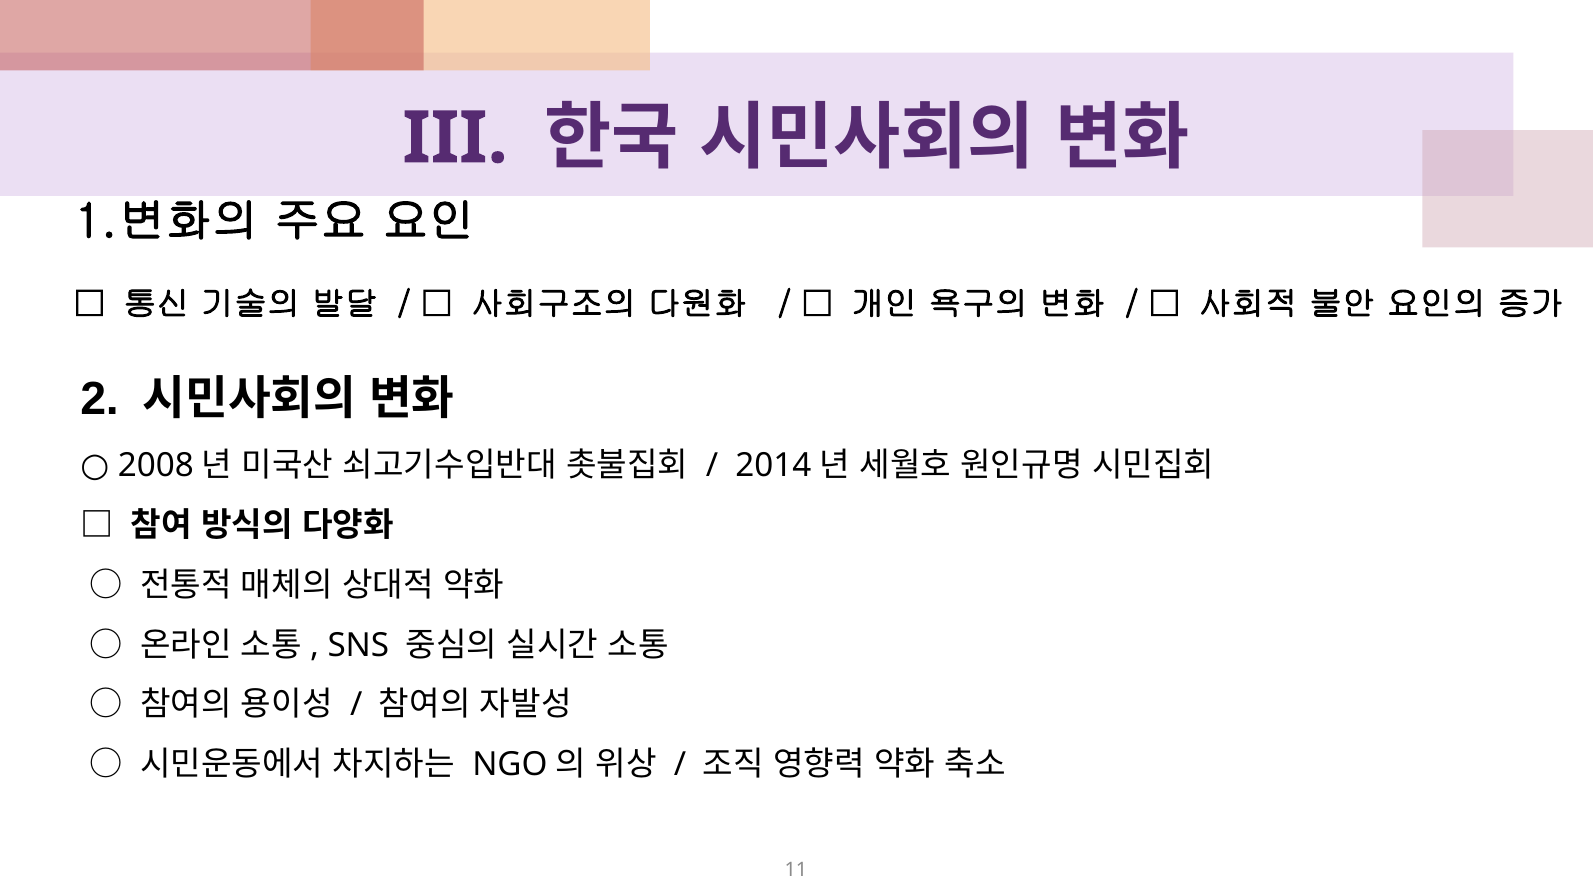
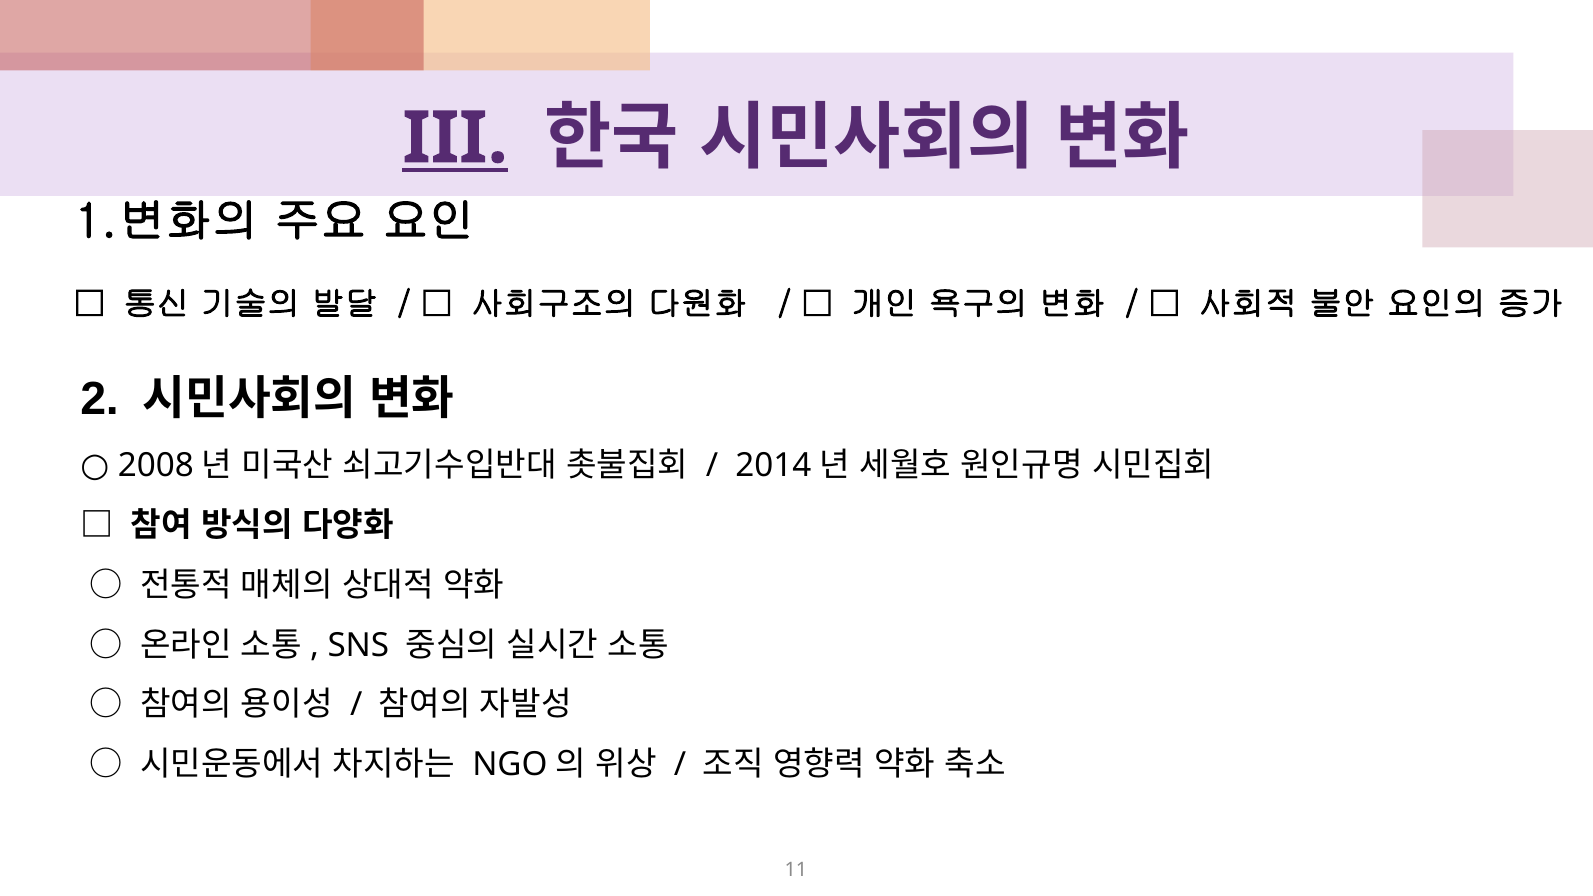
III underline: none -> present (455, 138)
